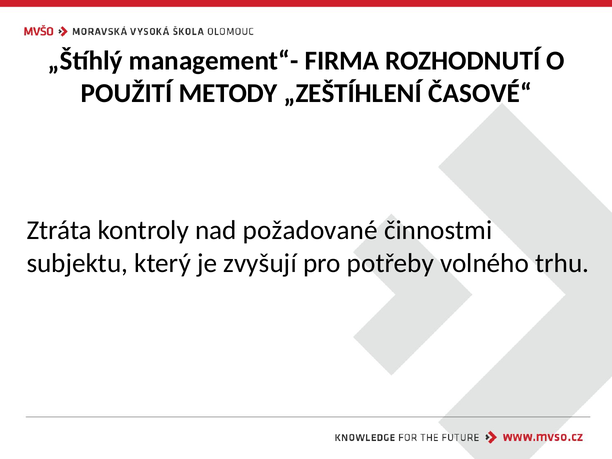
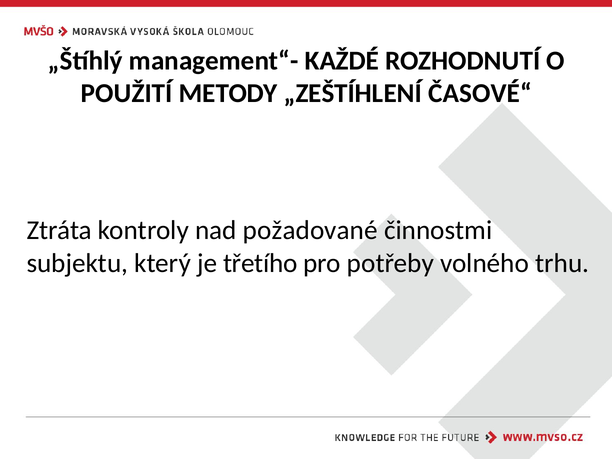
FIRMA: FIRMA -> KAŽDÉ (342, 61)
zvyšují: zvyšují -> třetího (260, 263)
